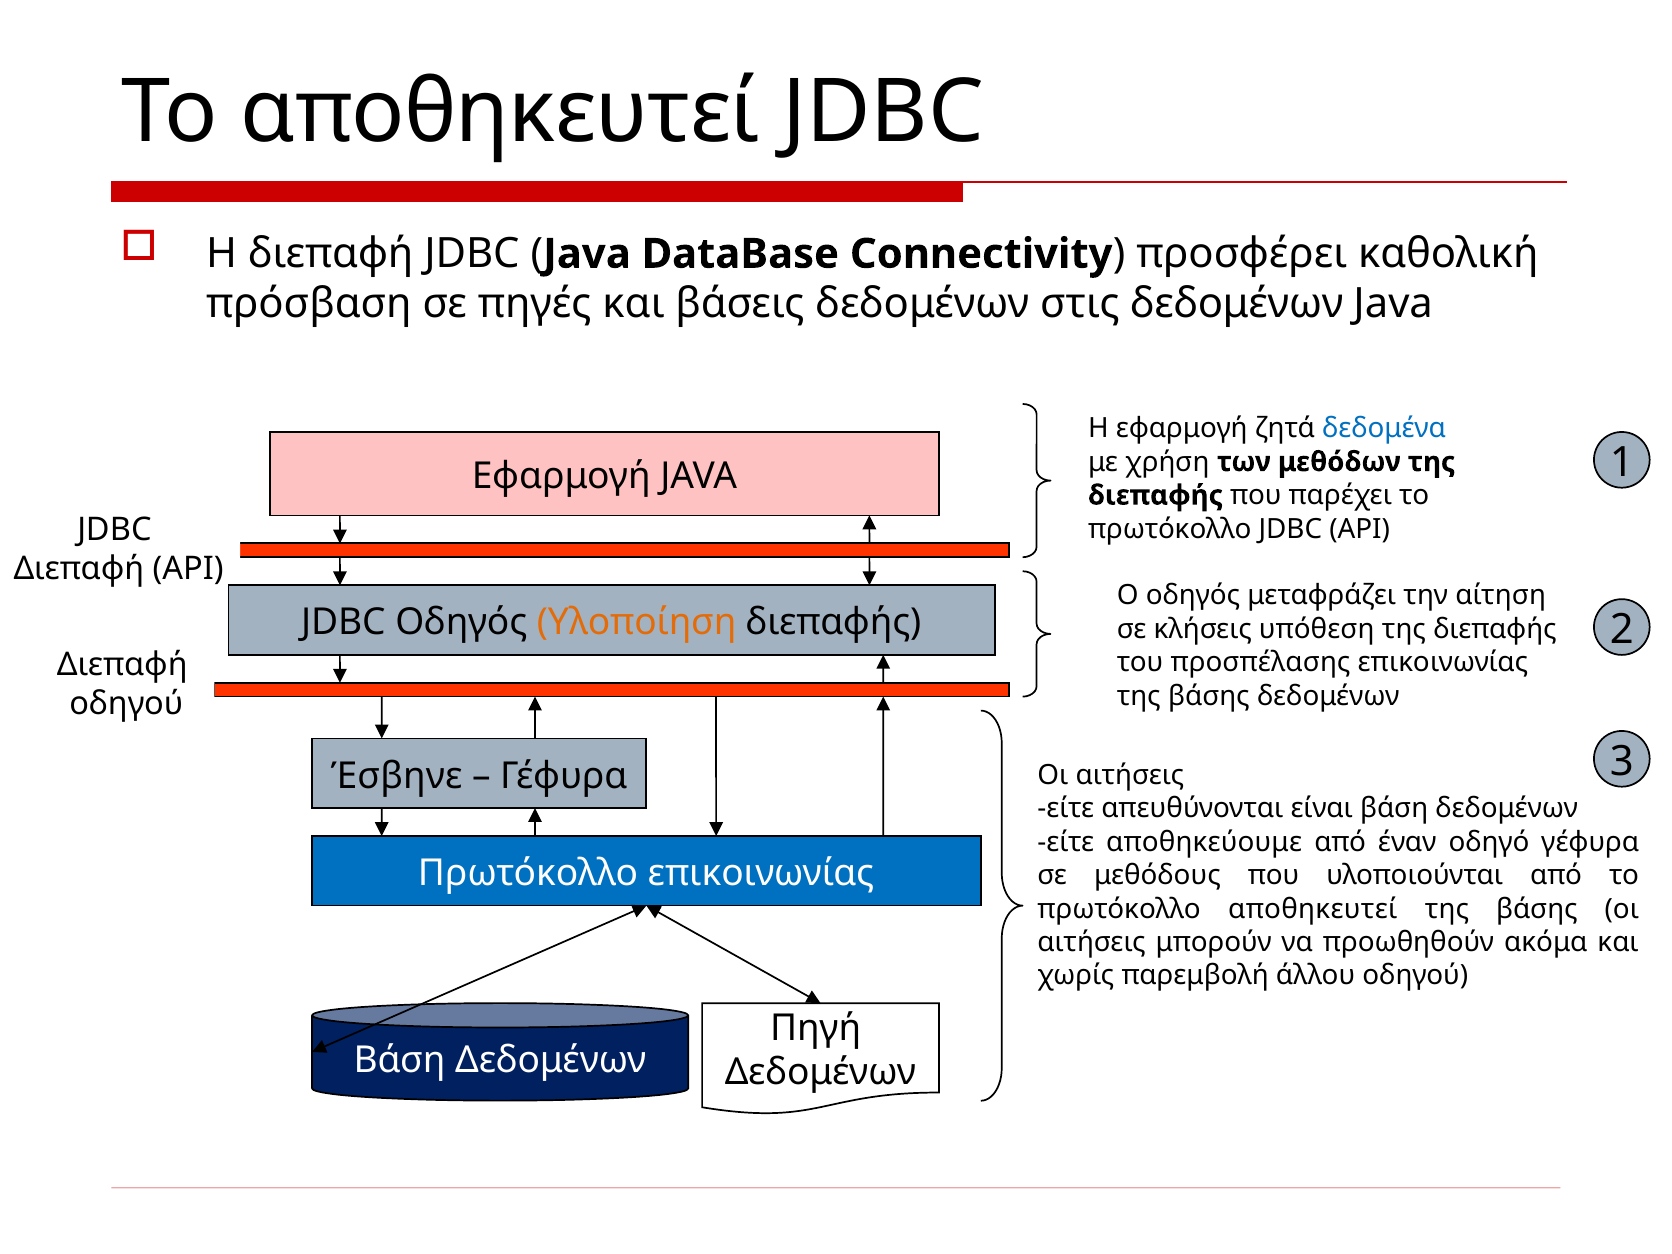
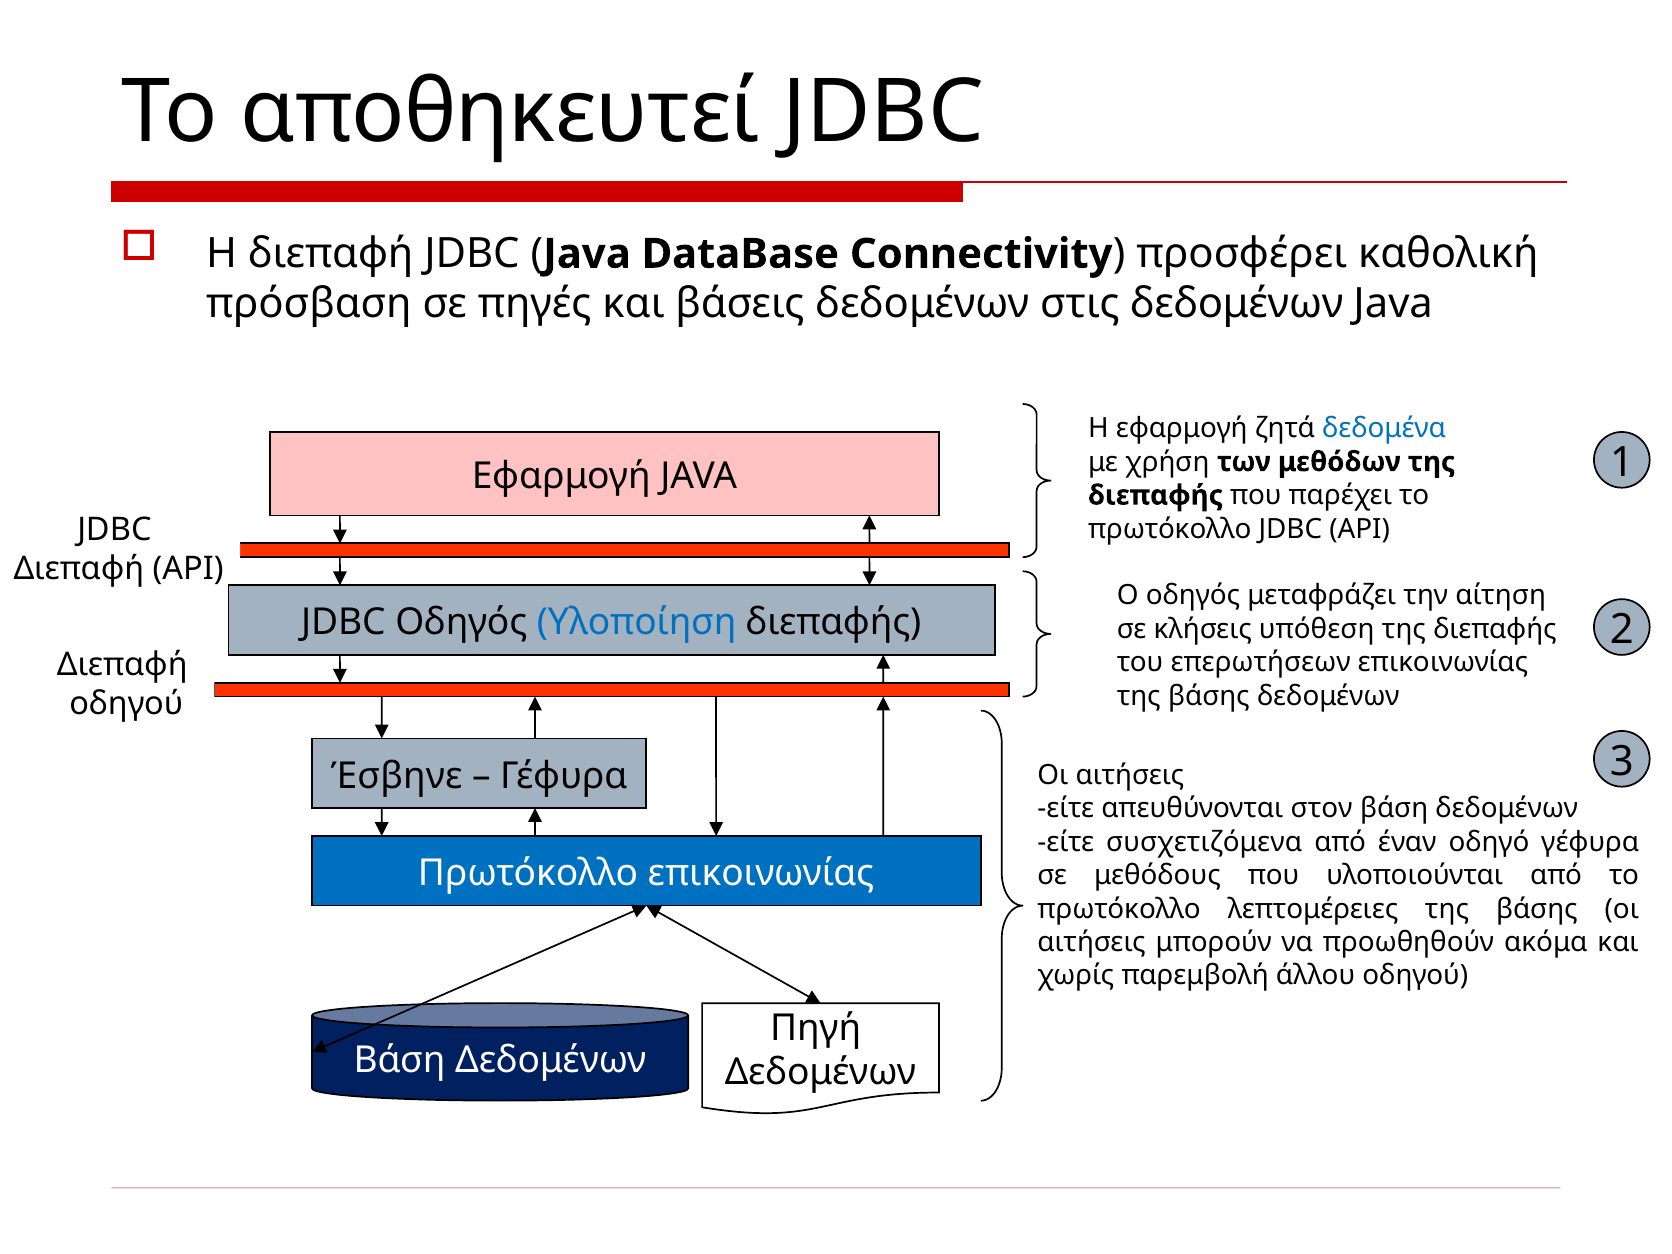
Υλοποίηση colour: orange -> blue (637, 623)
προσπέλασης: προσπέλασης -> επερωτήσεων (1261, 663)
είναι: είναι -> στον (1322, 809)
αποθηκεύουμε: αποθηκεύουμε -> συσχετιζόμενα (1204, 842)
πρωτόκολλο αποθηκευτεί: αποθηκευτεί -> λεπτομέρειες (1313, 909)
